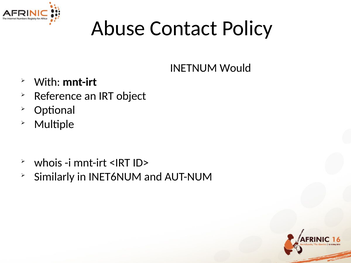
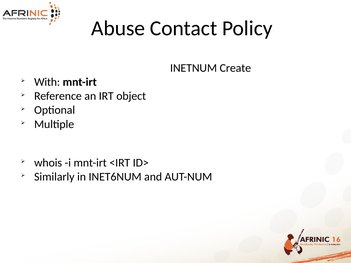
Would: Would -> Create (235, 68)
